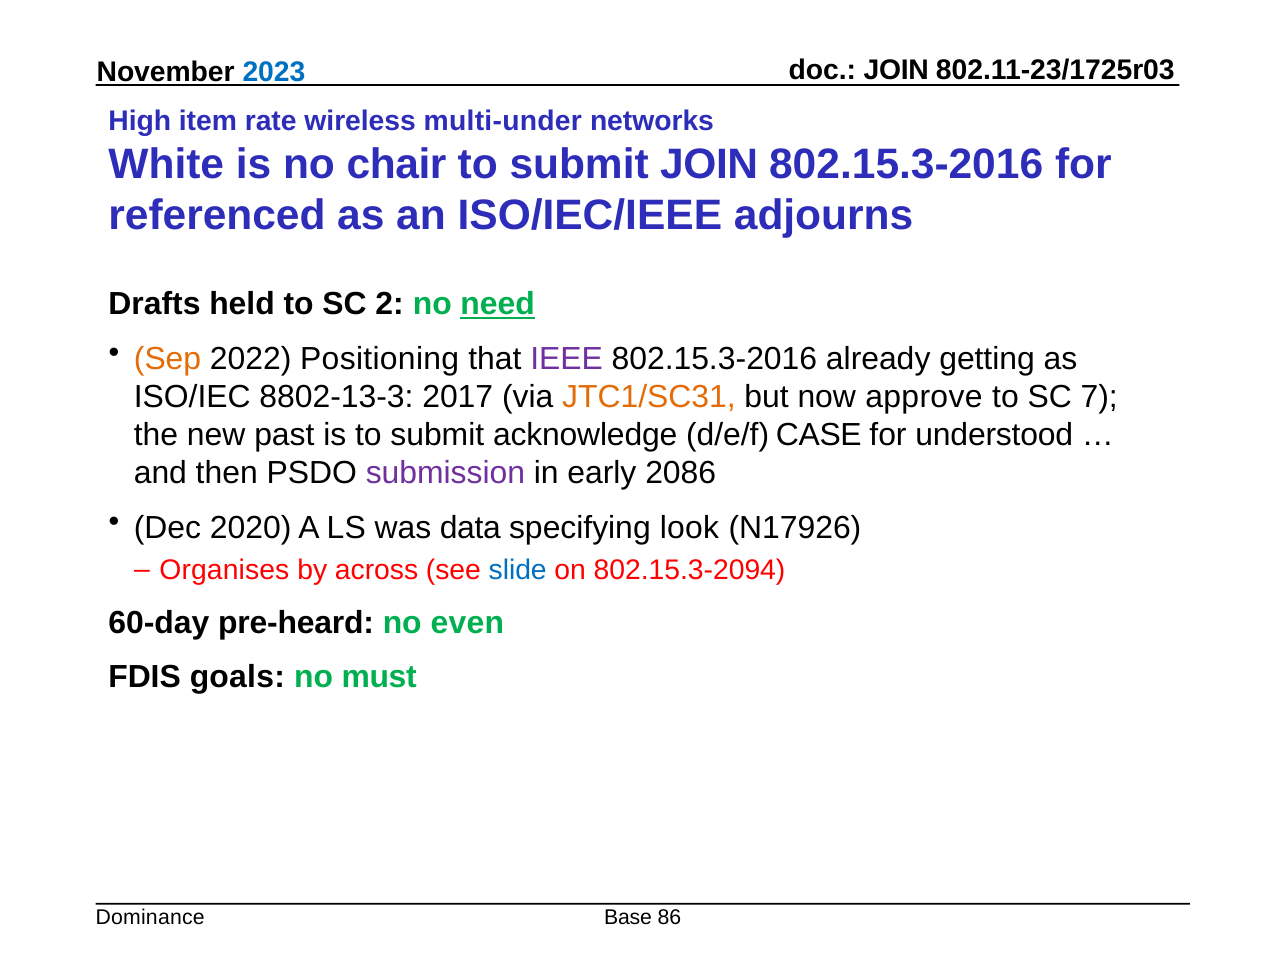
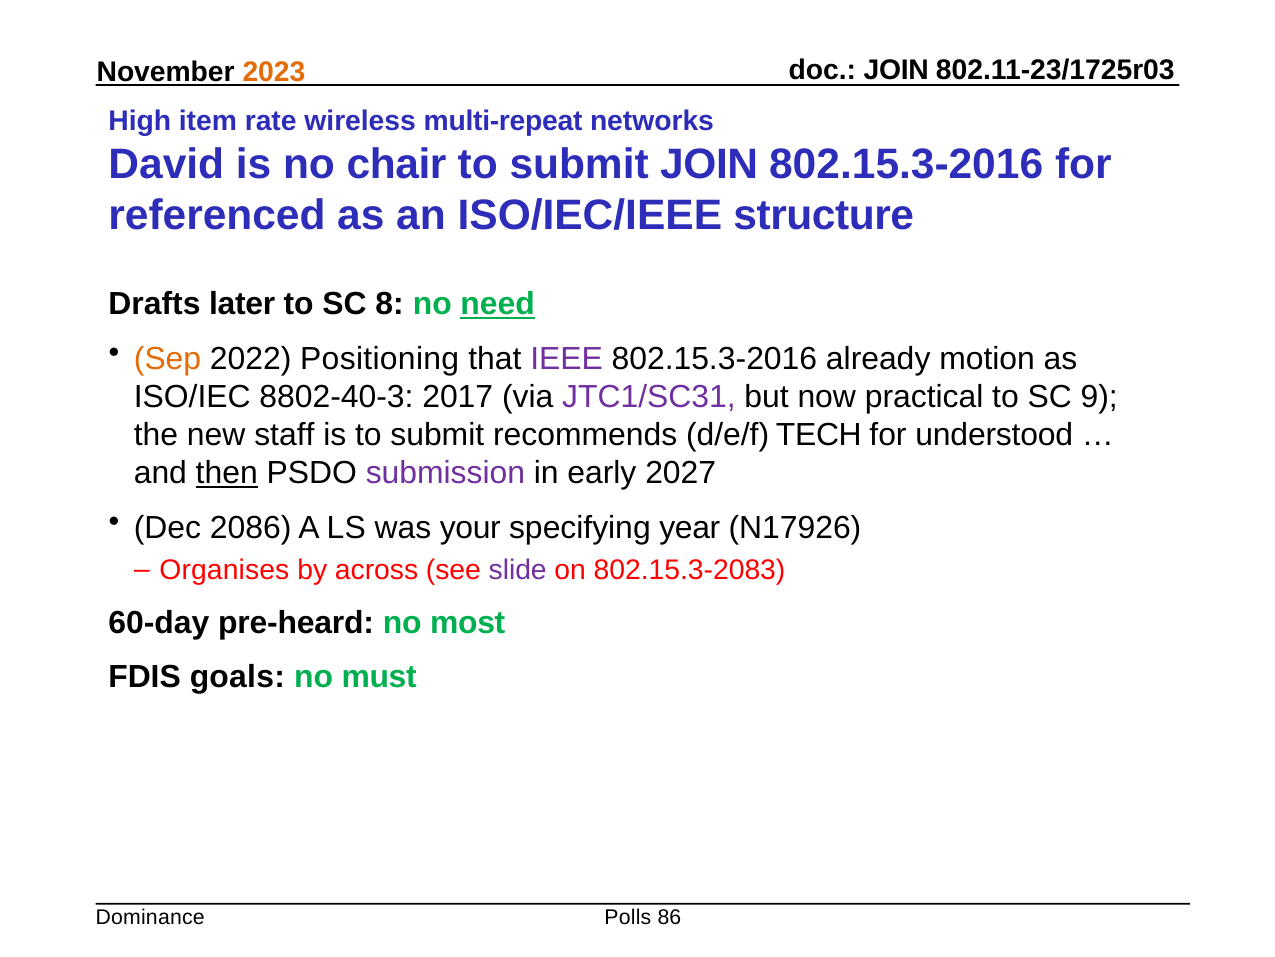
2023 colour: blue -> orange (274, 72)
multi-under: multi-under -> multi-repeat (503, 121)
White: White -> David (166, 165)
adjourns: adjourns -> structure (824, 216)
held: held -> later (242, 304)
2: 2 -> 8 (390, 304)
getting: getting -> motion (987, 358)
8802-13-3: 8802-13-3 -> 8802-40-3 (336, 396)
JTC1/SC31 colour: orange -> purple (649, 396)
approve: approve -> practical (924, 396)
7: 7 -> 9 (1099, 396)
past: past -> staff (284, 435)
acknowledge: acknowledge -> recommends (585, 435)
CASE: CASE -> TECH (819, 435)
then underline: none -> present (227, 473)
2086: 2086 -> 2027 (681, 473)
2020: 2020 -> 2086 (251, 527)
data: data -> your (470, 527)
look: look -> year (690, 527)
slide colour: blue -> purple (518, 570)
802.15.3-2094: 802.15.3-2094 -> 802.15.3-2083 (690, 570)
even: even -> most (468, 622)
Base: Base -> Polls (628, 917)
